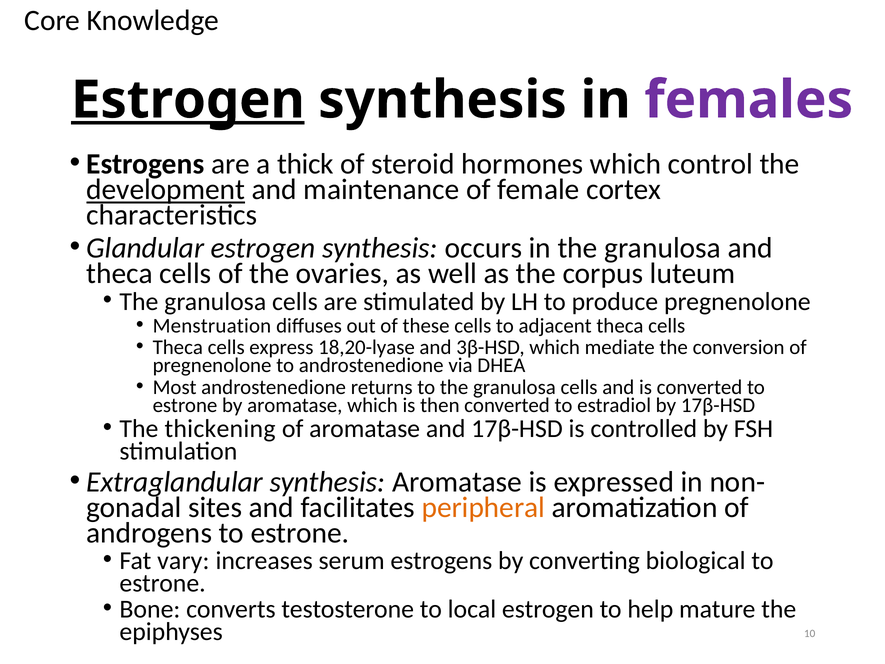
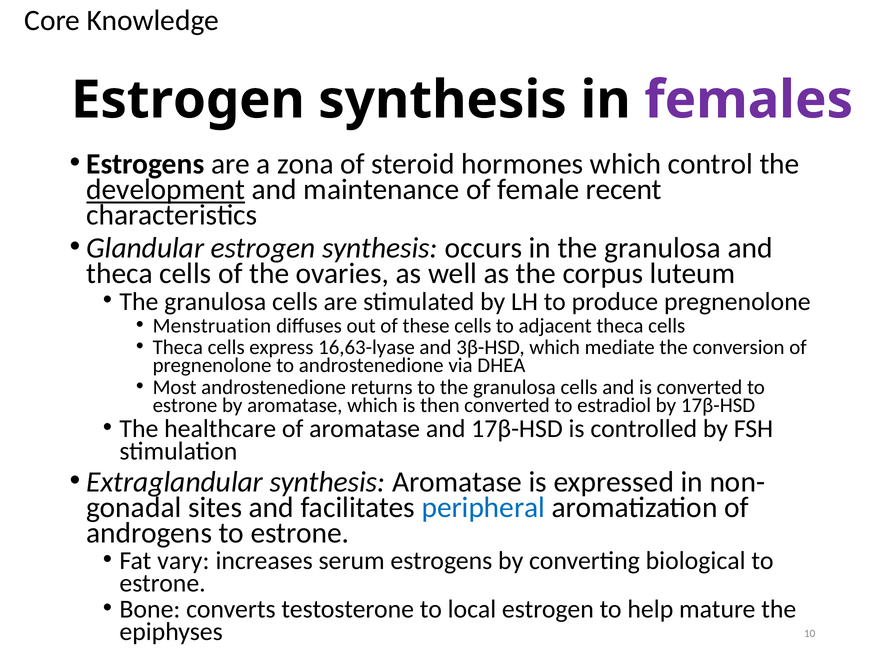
Estrogen underline: present -> none (188, 100)
thick: thick -> zona (305, 164)
cortex: cortex -> recent (624, 190)
18,20-lyase: 18,20-lyase -> 16,63-lyase (367, 347)
thickening: thickening -> healthcare (220, 429)
peripheral colour: orange -> blue (483, 507)
